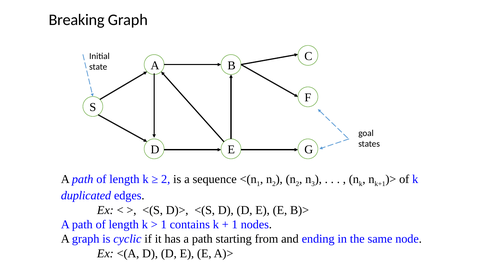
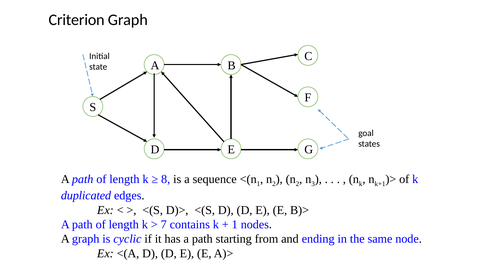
Breaking: Breaking -> Criterion (77, 20)
2: 2 -> 8 (166, 179)
1: 1 -> 7 (164, 225)
